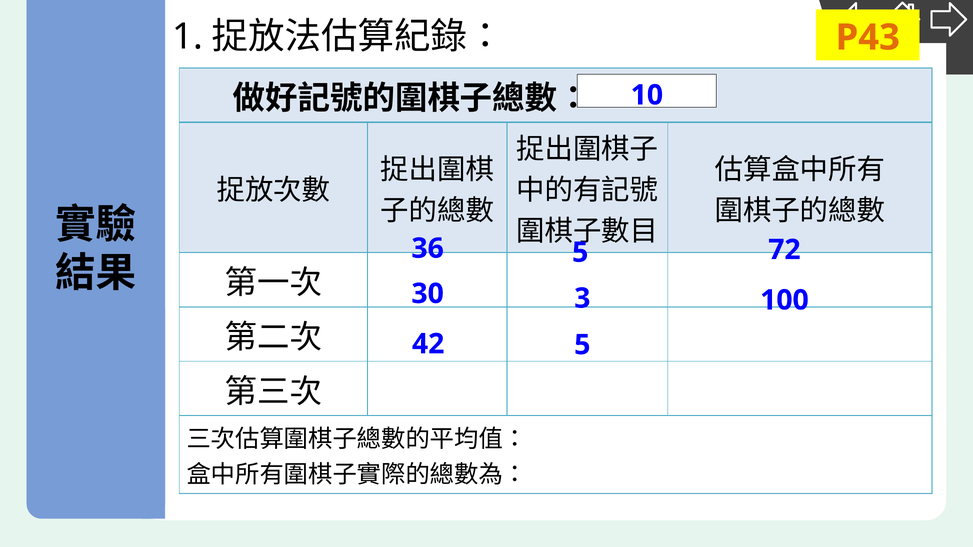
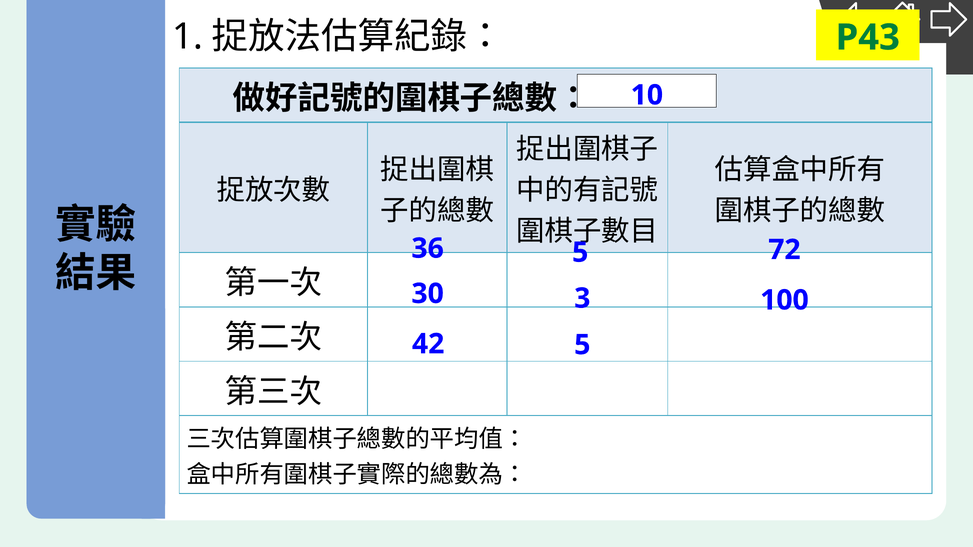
P43 colour: orange -> green (868, 38)
